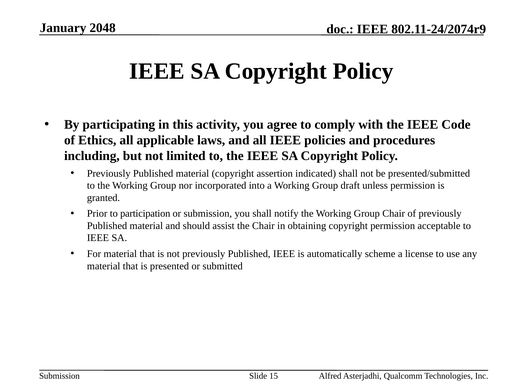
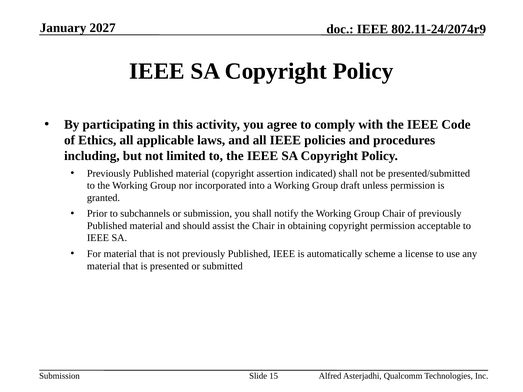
2048: 2048 -> 2027 (103, 28)
participation: participation -> subchannels (145, 214)
